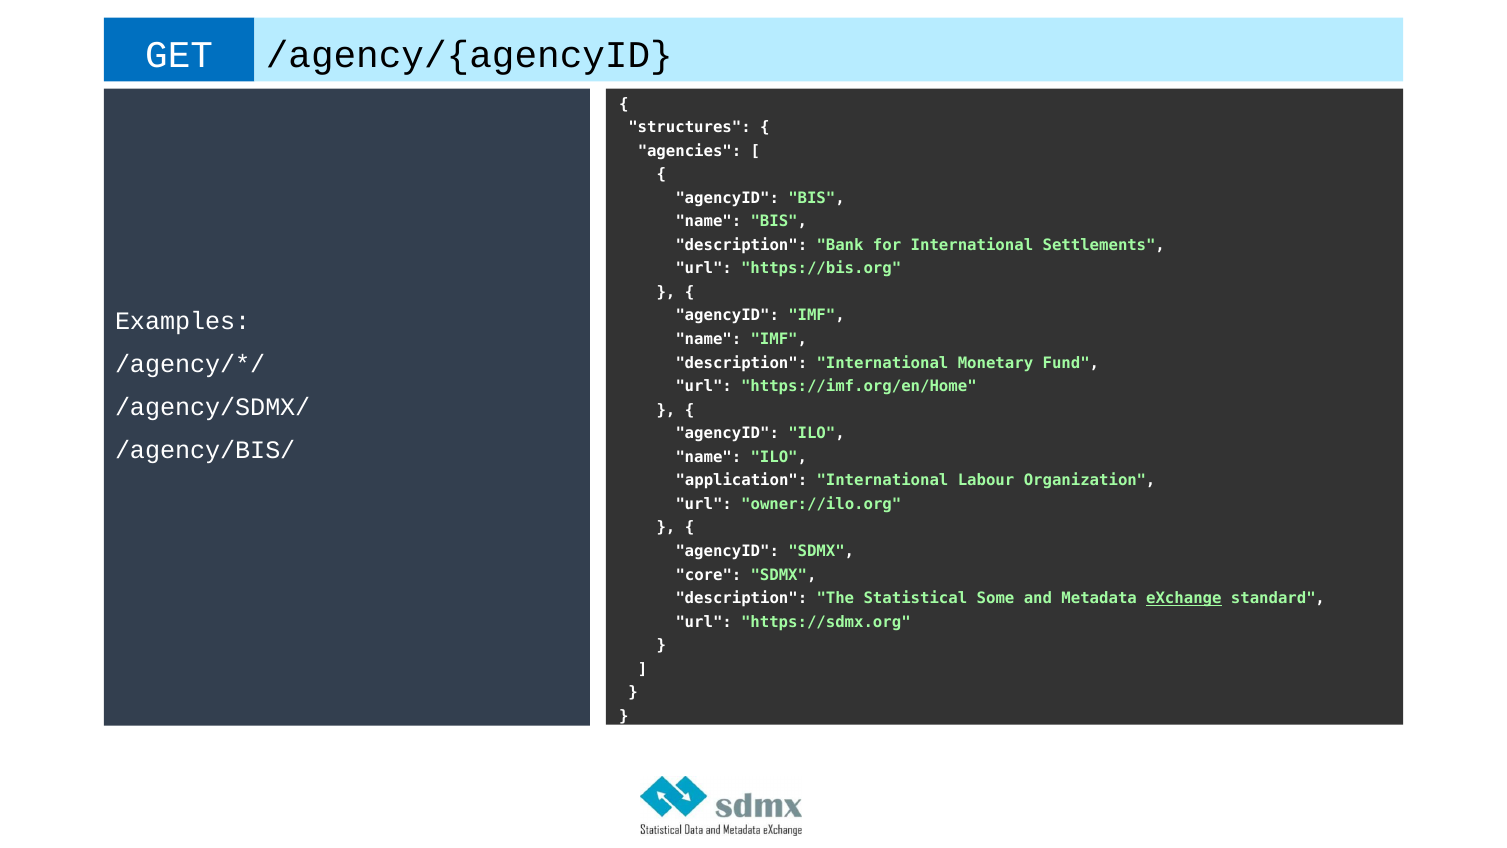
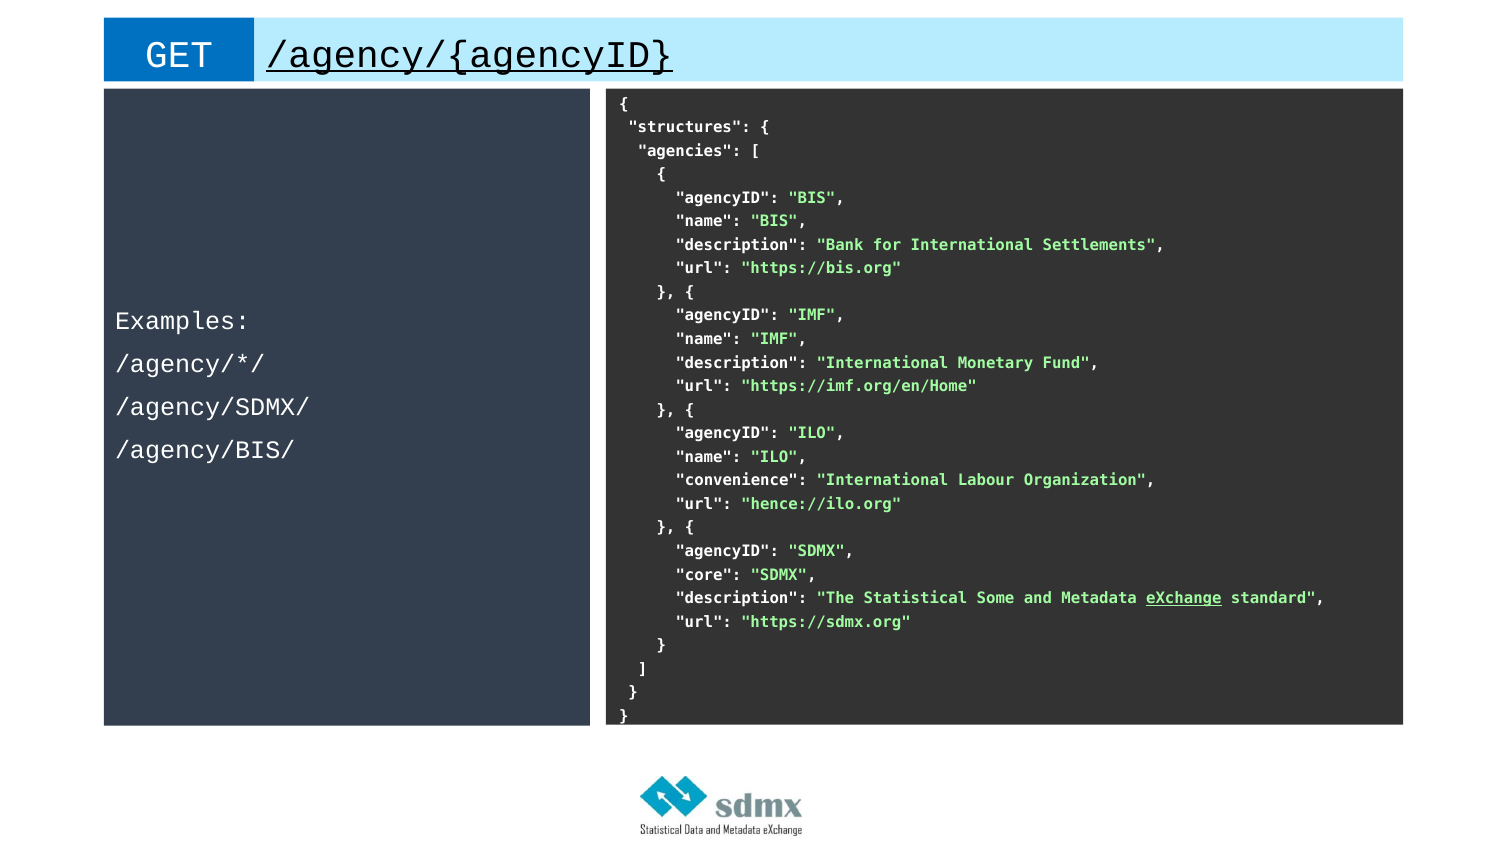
/agency/{agencyID underline: none -> present (469, 55)
application: application -> convenience (741, 480)
owner://ilo.org: owner://ilo.org -> hence://ilo.org (821, 504)
